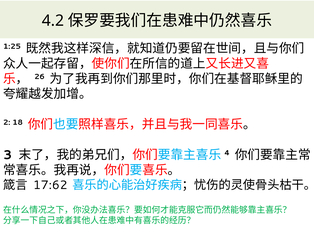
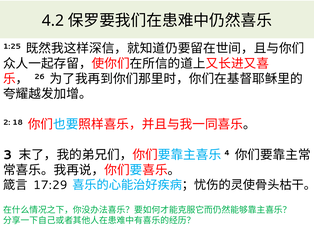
17:62: 17:62 -> 17:29 (50, 185)
